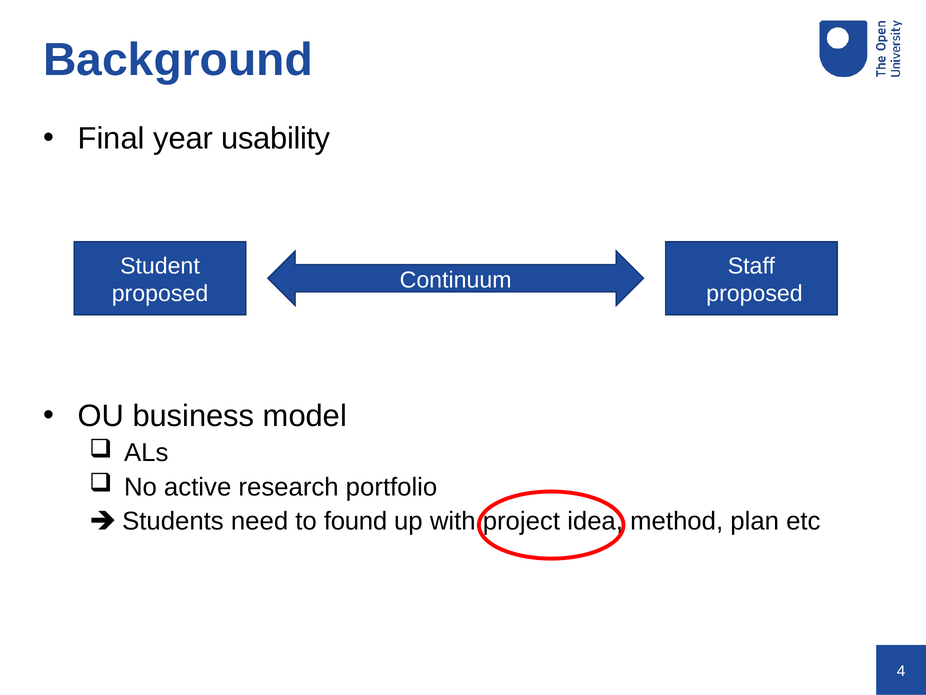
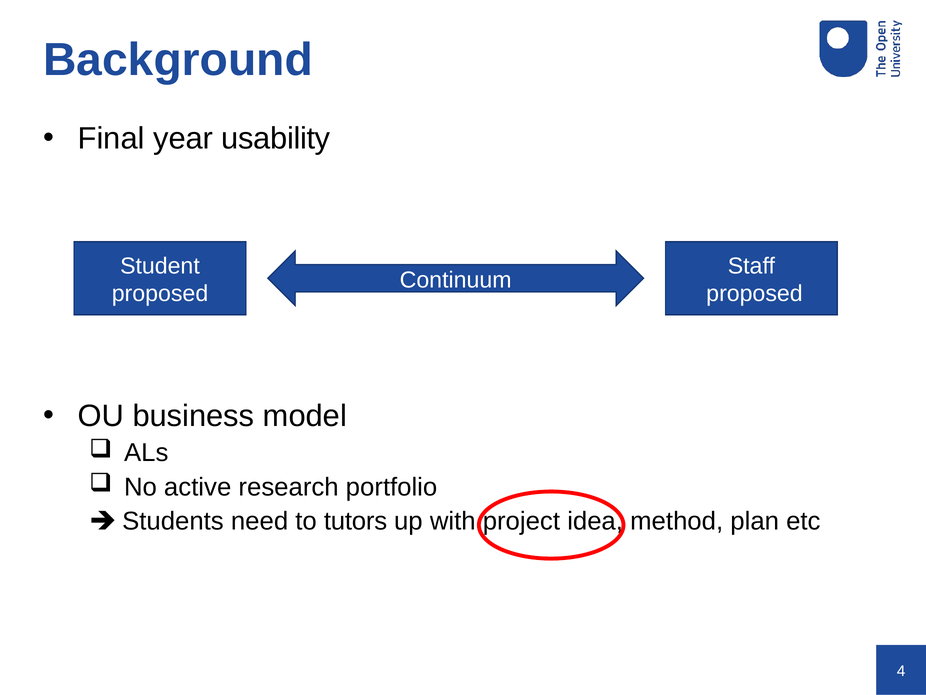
found: found -> tutors (356, 521)
